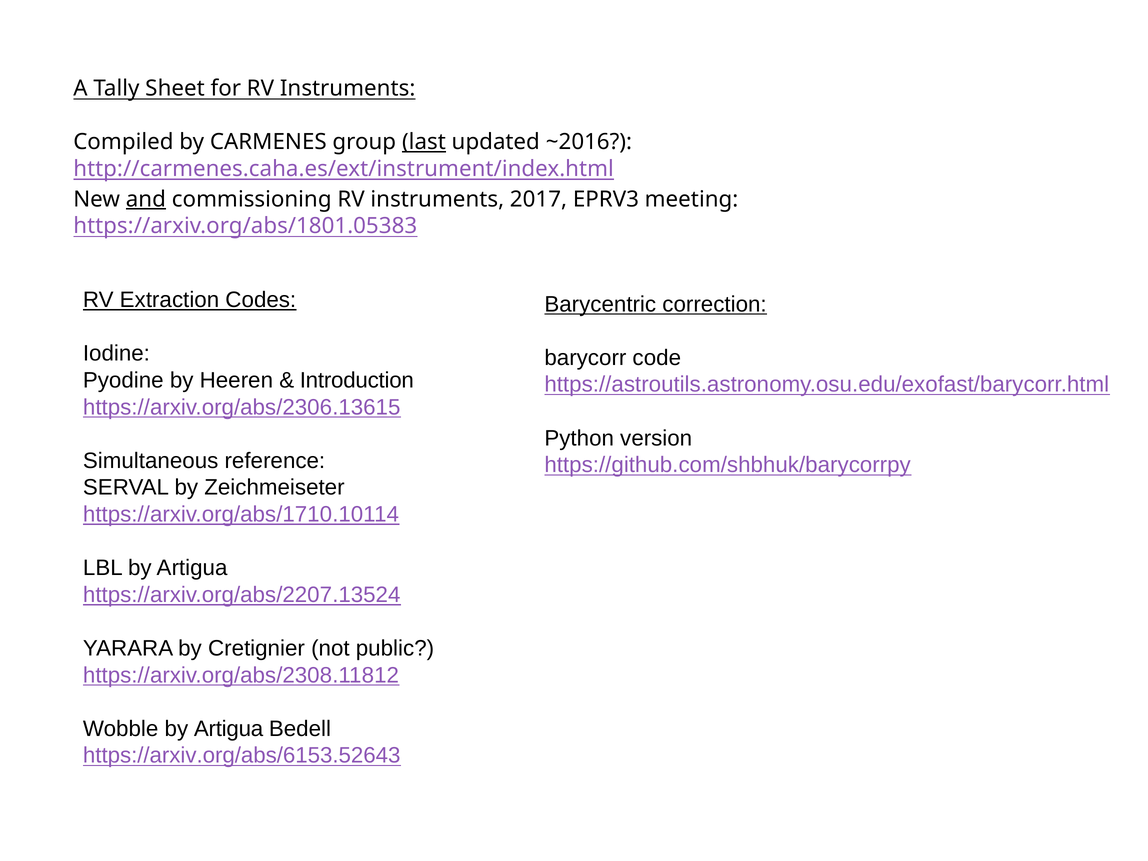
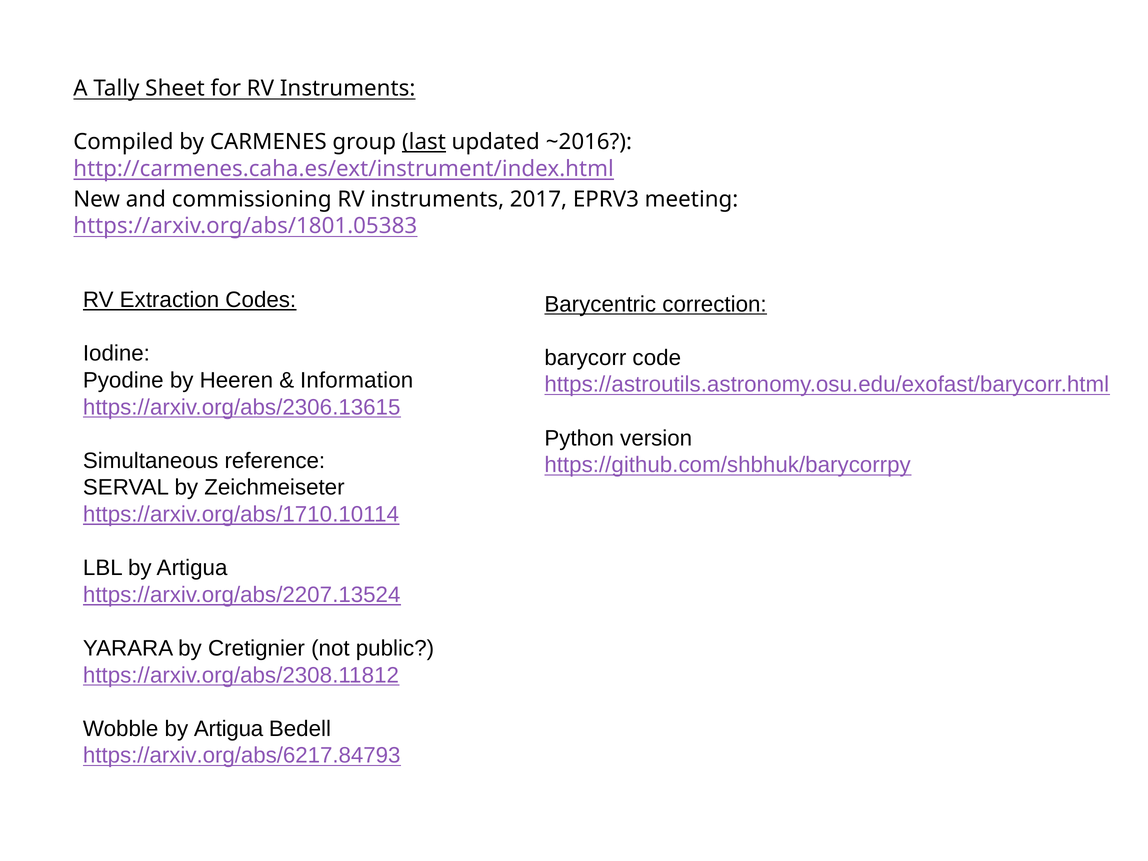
and underline: present -> none (146, 199)
Introduction: Introduction -> Information (357, 380)
https://arxiv.org/abs/6153.52643: https://arxiv.org/abs/6153.52643 -> https://arxiv.org/abs/6217.84793 (242, 756)
